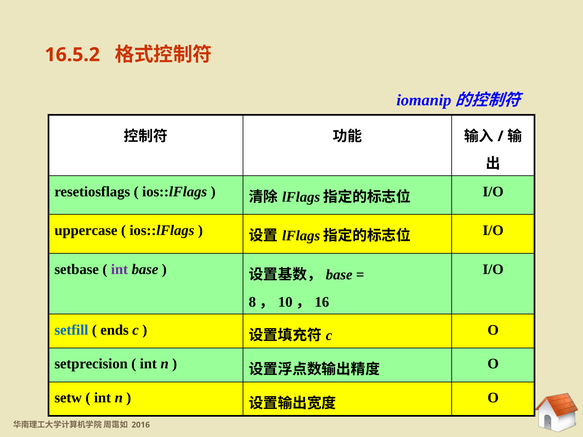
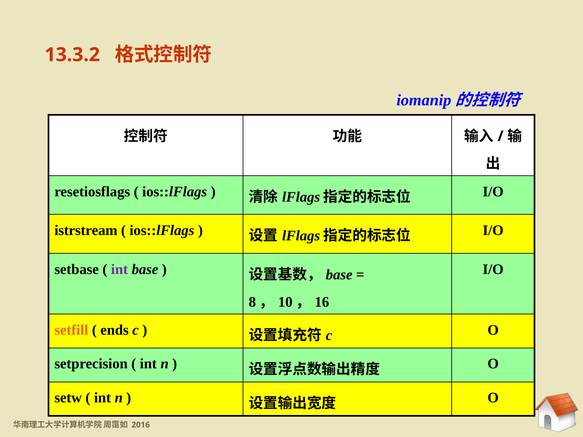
16.5.2: 16.5.2 -> 13.3.2 (72, 55)
uppercase: uppercase -> istrstream (86, 231)
setfill colour: blue -> orange (71, 330)
